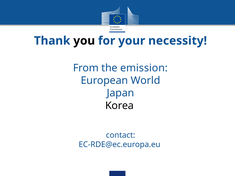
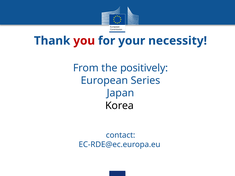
you colour: black -> red (84, 41)
emission: emission -> positively (144, 68)
World: World -> Series (145, 81)
